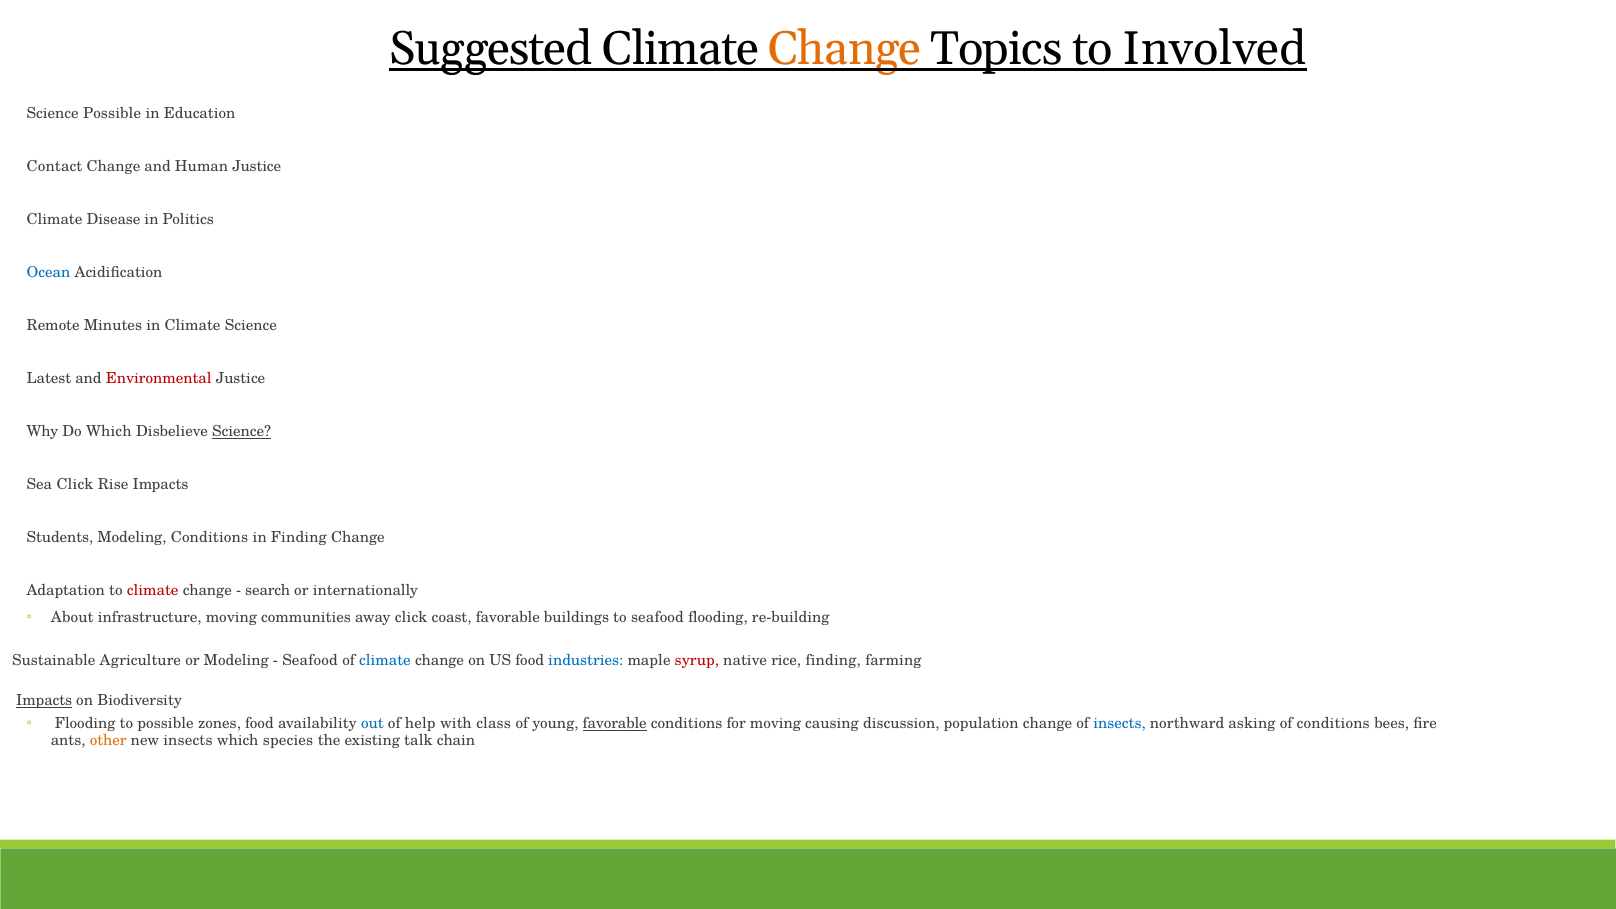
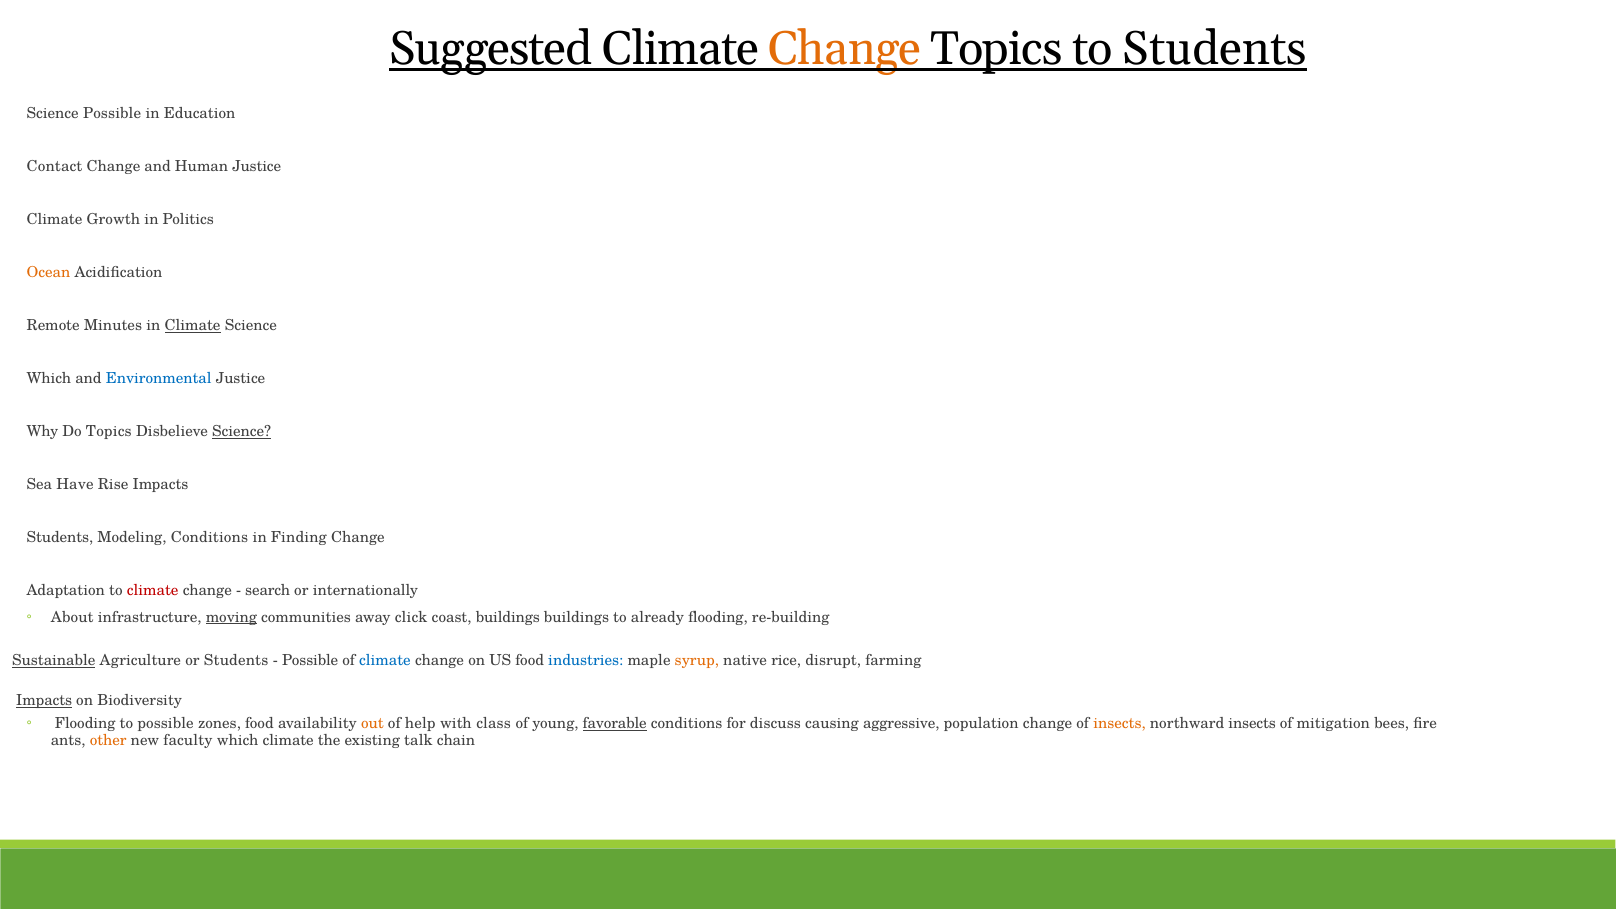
to Involved: Involved -> Students (1215, 49)
Disease: Disease -> Growth (113, 220)
Ocean colour: blue -> orange (49, 273)
Climate underline: none -> present (193, 326)
Latest: Latest -> Which (49, 379)
Environmental colour: red -> blue (159, 379)
Do Which: Which -> Topics (109, 432)
Sea Click: Click -> Have (75, 485)
moving underline: none -> present (231, 617)
coast favorable: favorable -> buildings (508, 617)
to seafood: seafood -> already (658, 617)
Sustainable underline: none -> present (54, 661)
or Modeling: Modeling -> Students (236, 661)
Seafood: Seafood -> Possible (310, 661)
syrup colour: red -> orange (697, 661)
rice finding: finding -> disrupt (833, 661)
out colour: blue -> orange (372, 724)
for moving: moving -> discuss (775, 724)
discussion: discussion -> aggressive (901, 724)
insects colour: blue -> orange (1120, 724)
northward asking: asking -> insects (1252, 724)
of conditions: conditions -> mitigation (1333, 724)
new insects: insects -> faculty (188, 740)
which species: species -> climate (288, 740)
